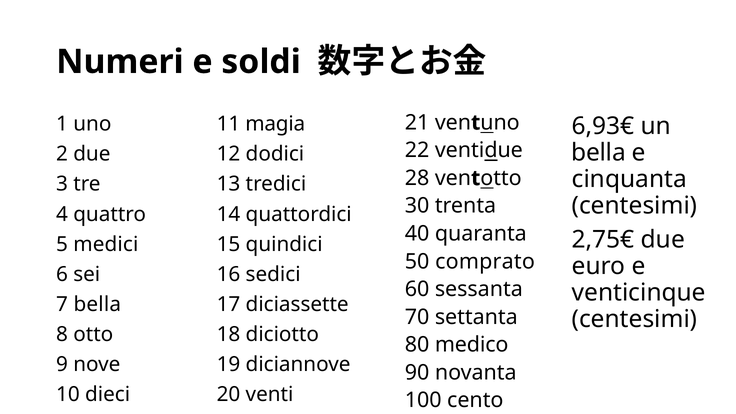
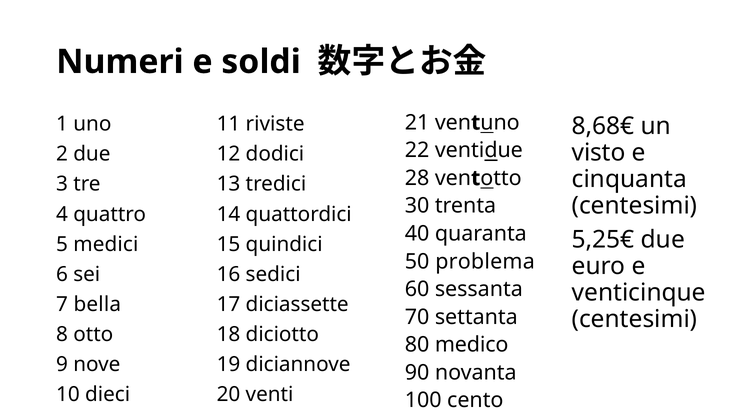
magia: magia -> riviste (275, 124)
6,93€: 6,93€ -> 8,68€ (603, 126)
bella: bella -> visto (599, 153)
2,75€: 2,75€ -> 5,25€ (603, 240)
comprato: comprato -> problema (485, 261)
